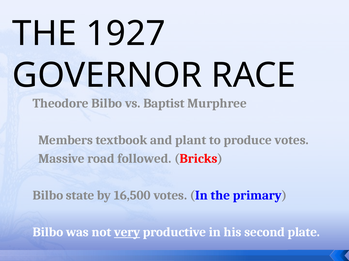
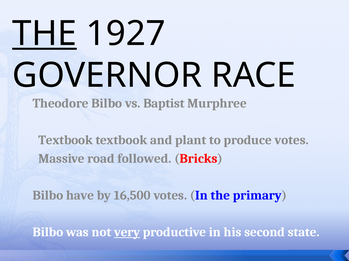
THE underline: none -> present (44, 34)
Members: Members -> Textbook (66, 141)
state: state -> have (80, 196)
plate: plate -> state (304, 233)
